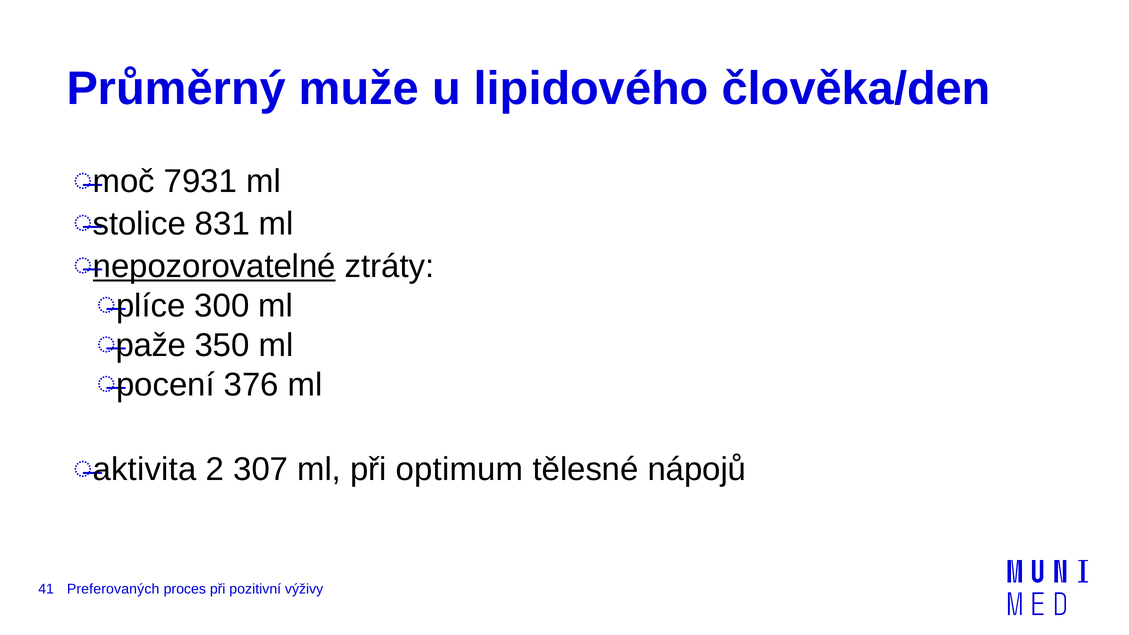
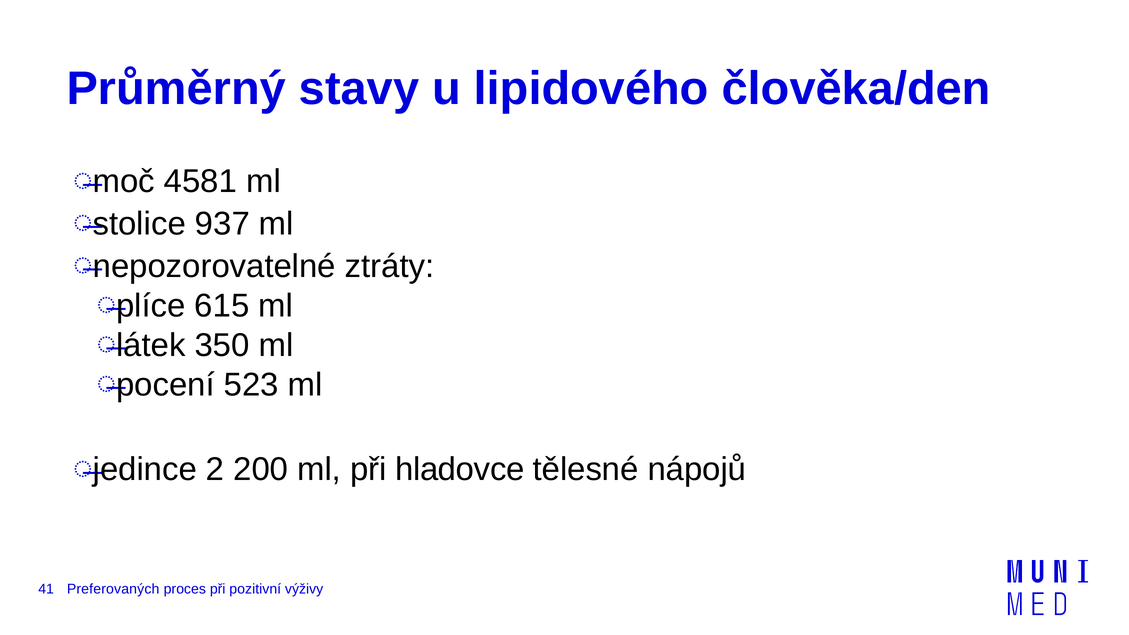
muže: muže -> stavy (359, 89)
7931: 7931 -> 4581 (200, 182)
831: 831 -> 937 (222, 224)
nepozorovatelné underline: present -> none (214, 266)
300: 300 -> 615 (222, 306)
paže: paže -> látek (151, 345)
376: 376 -> 523 (251, 385)
aktivita: aktivita -> jedince (145, 470)
307: 307 -> 200 (261, 470)
optimum: optimum -> hladovce (460, 470)
